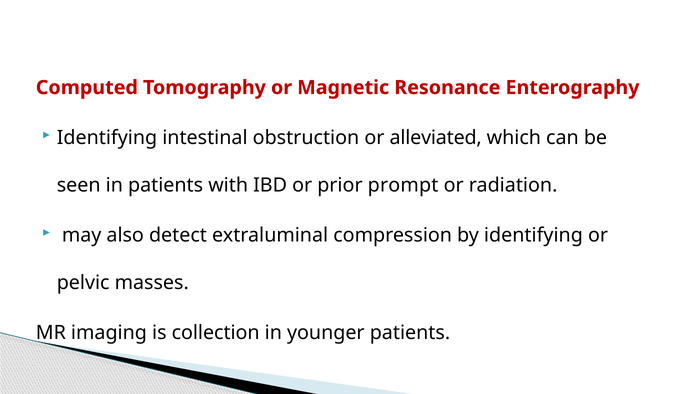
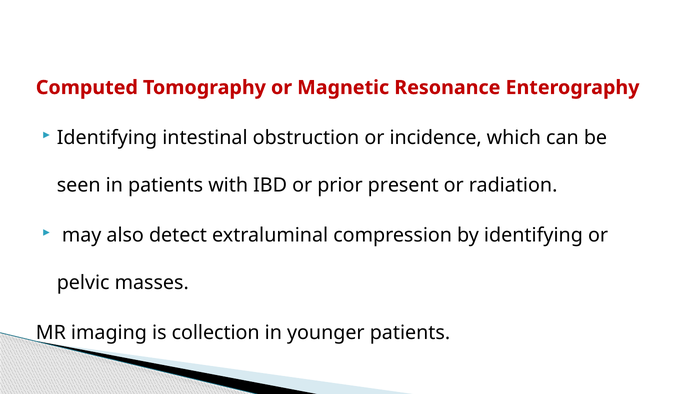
alleviated: alleviated -> incidence (436, 138)
prompt: prompt -> present (403, 185)
